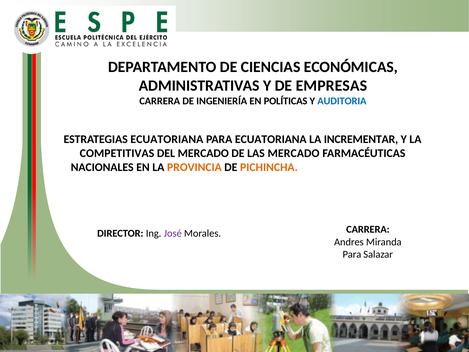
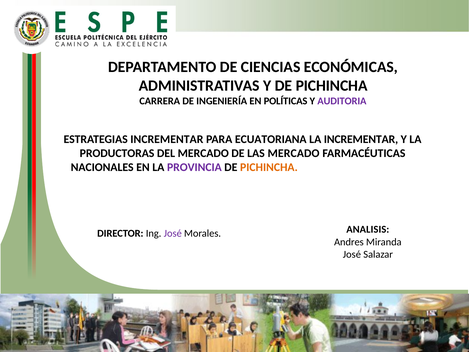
Y DE EMPRESAS: EMPRESAS -> PICHINCHA (332, 86)
AUDITORIA colour: blue -> purple (342, 101)
ESTRATEGIAS ECUATORIANA: ECUATORIANA -> INCREMENTAR (167, 139)
COMPETITIVAS: COMPETITIVAS -> PRODUCTORAS (117, 153)
PROVINCIA colour: orange -> purple (194, 167)
Morales CARRERA: CARRERA -> ANALISIS (368, 229)
Para: Para -> José (352, 254)
